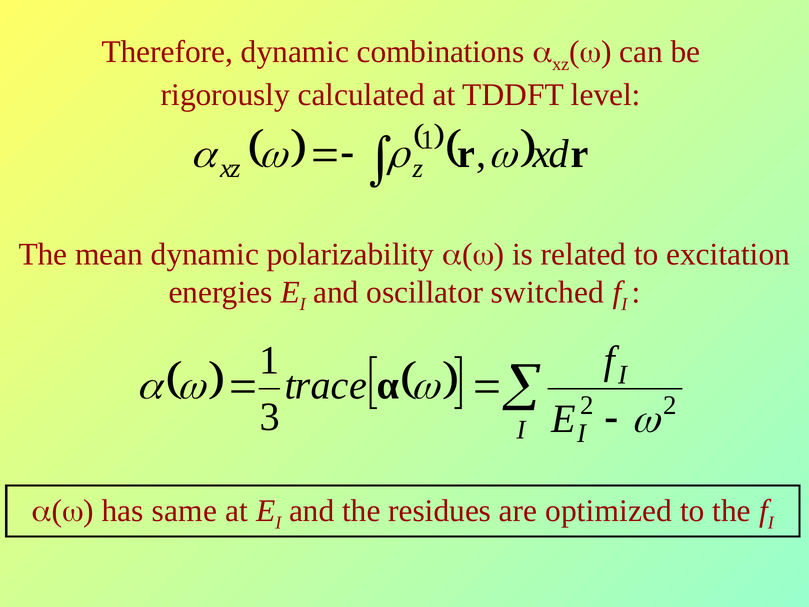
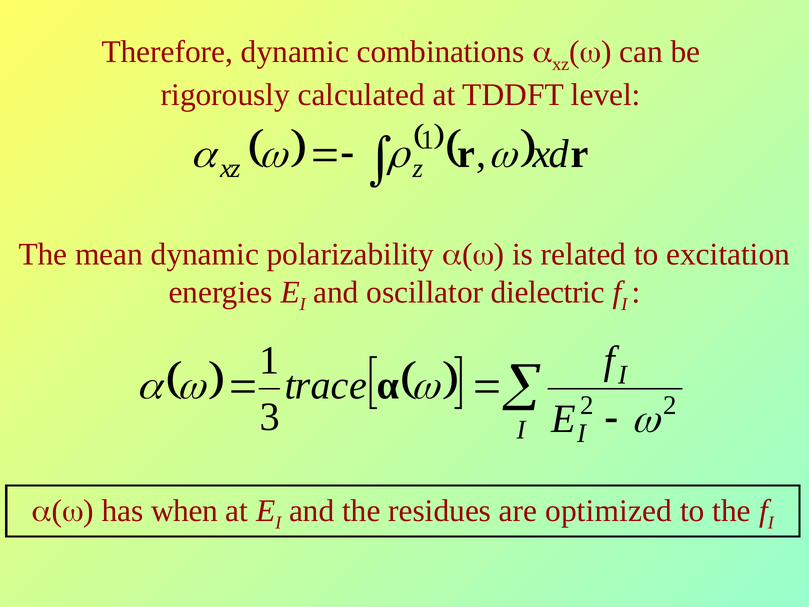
switched: switched -> dielectric (548, 292)
same: same -> when (185, 510)
